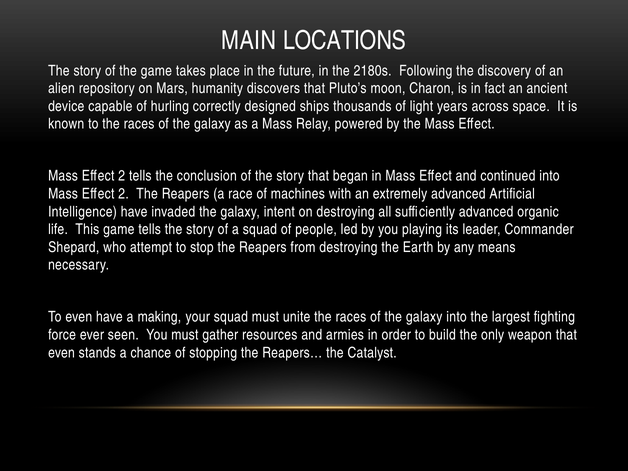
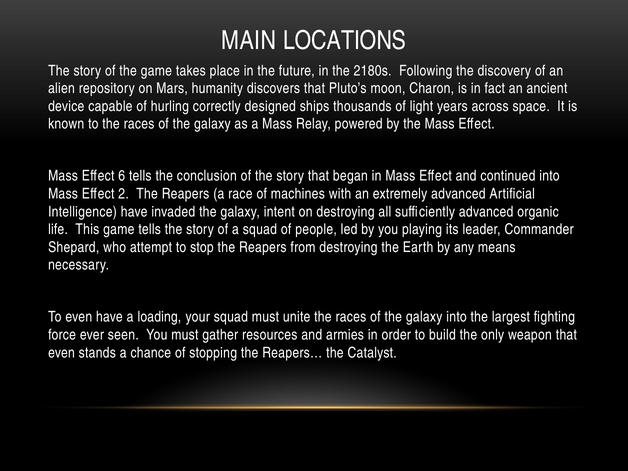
2: 2 -> 6 (122, 176)
making: making -> loading (159, 317)
